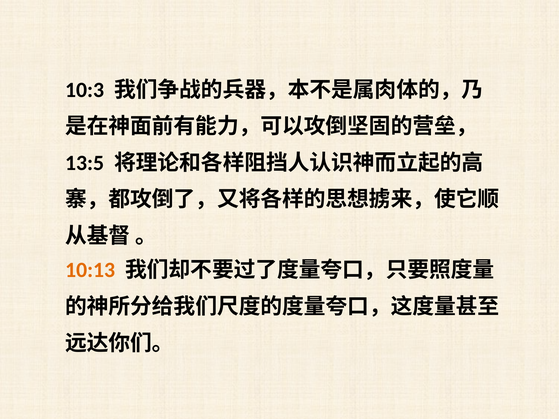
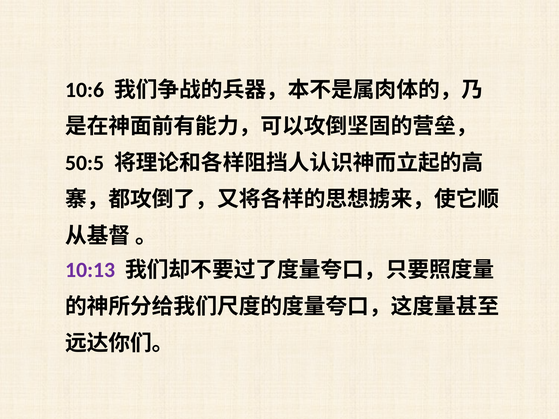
10:3: 10:3 -> 10:6 (85, 90)
13:5: 13:5 -> 50:5 (85, 163)
10:13 colour: orange -> purple (90, 270)
